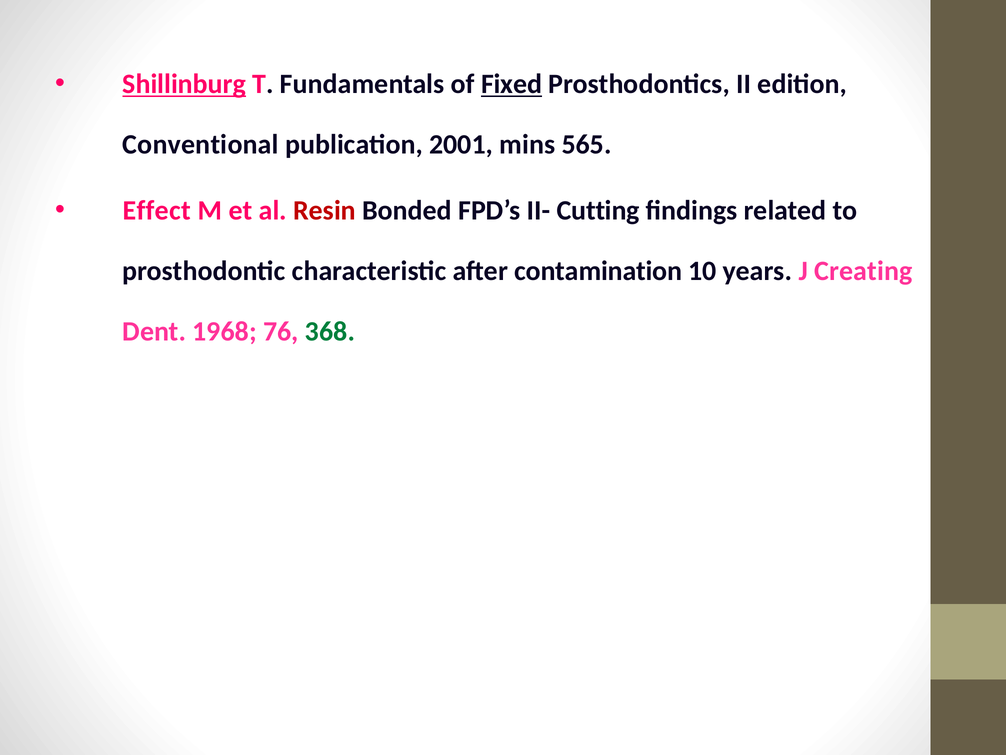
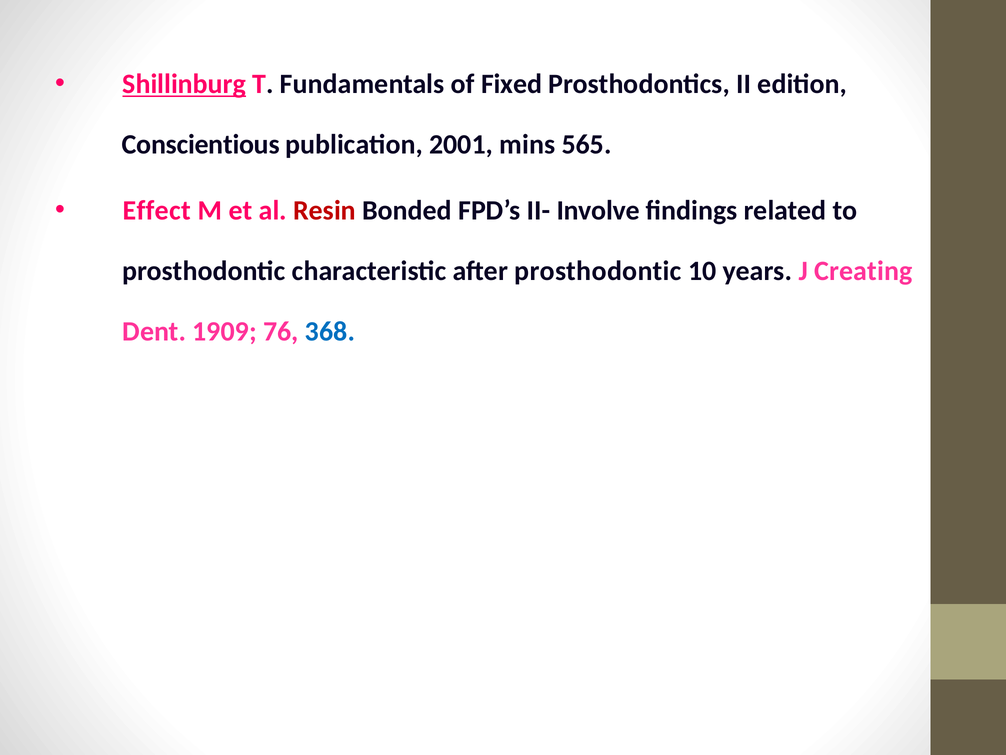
Fixed underline: present -> none (512, 84)
Conventional: Conventional -> Conscientious (201, 144)
Cutting: Cutting -> Involve (598, 210)
after contamination: contamination -> prosthodontic (598, 271)
1968: 1968 -> 1909 (224, 331)
368 colour: green -> blue (330, 331)
